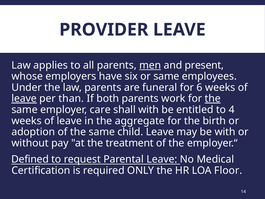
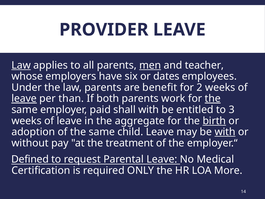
Law underline: none -> present (21, 65)
present: present -> teacher (204, 65)
or same: same -> dates (166, 76)
funeral: funeral -> benefit (160, 87)
6: 6 -> 2 (200, 87)
care: care -> paid (100, 110)
4: 4 -> 3 (232, 110)
birth underline: none -> present (214, 121)
with underline: none -> present (225, 132)
Floor: Floor -> More (228, 170)
